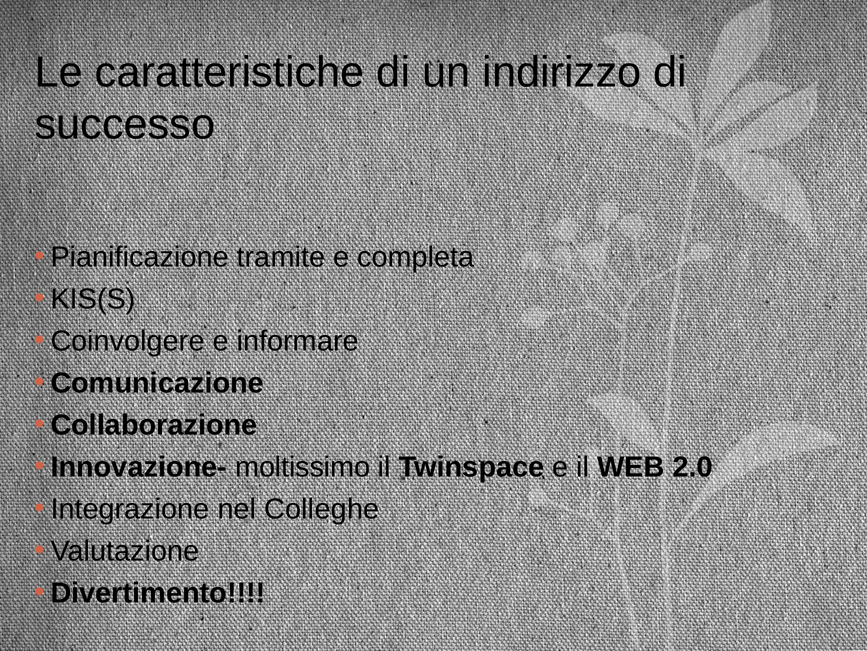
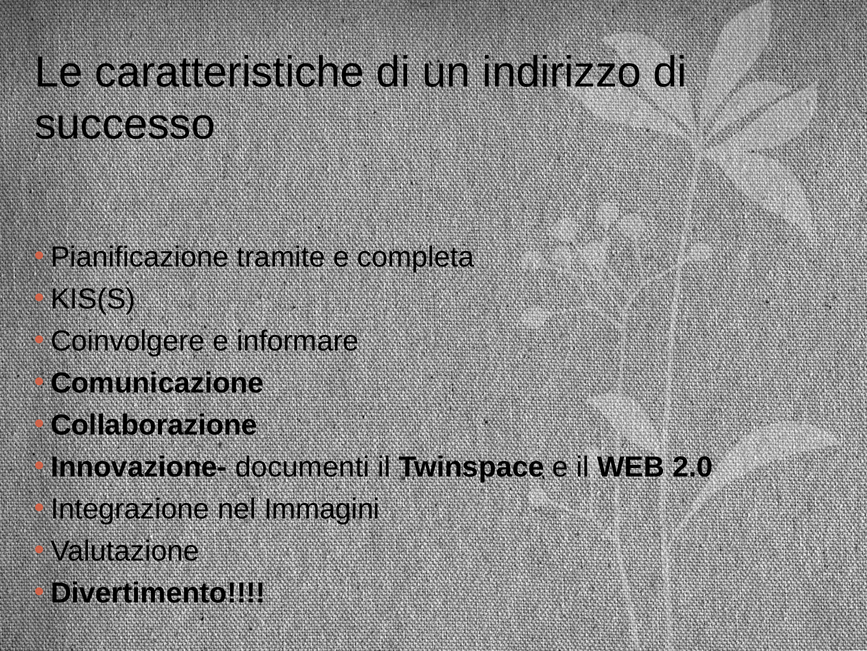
moltissimo: moltissimo -> documenti (302, 467)
Colleghe: Colleghe -> Immagini (322, 509)
